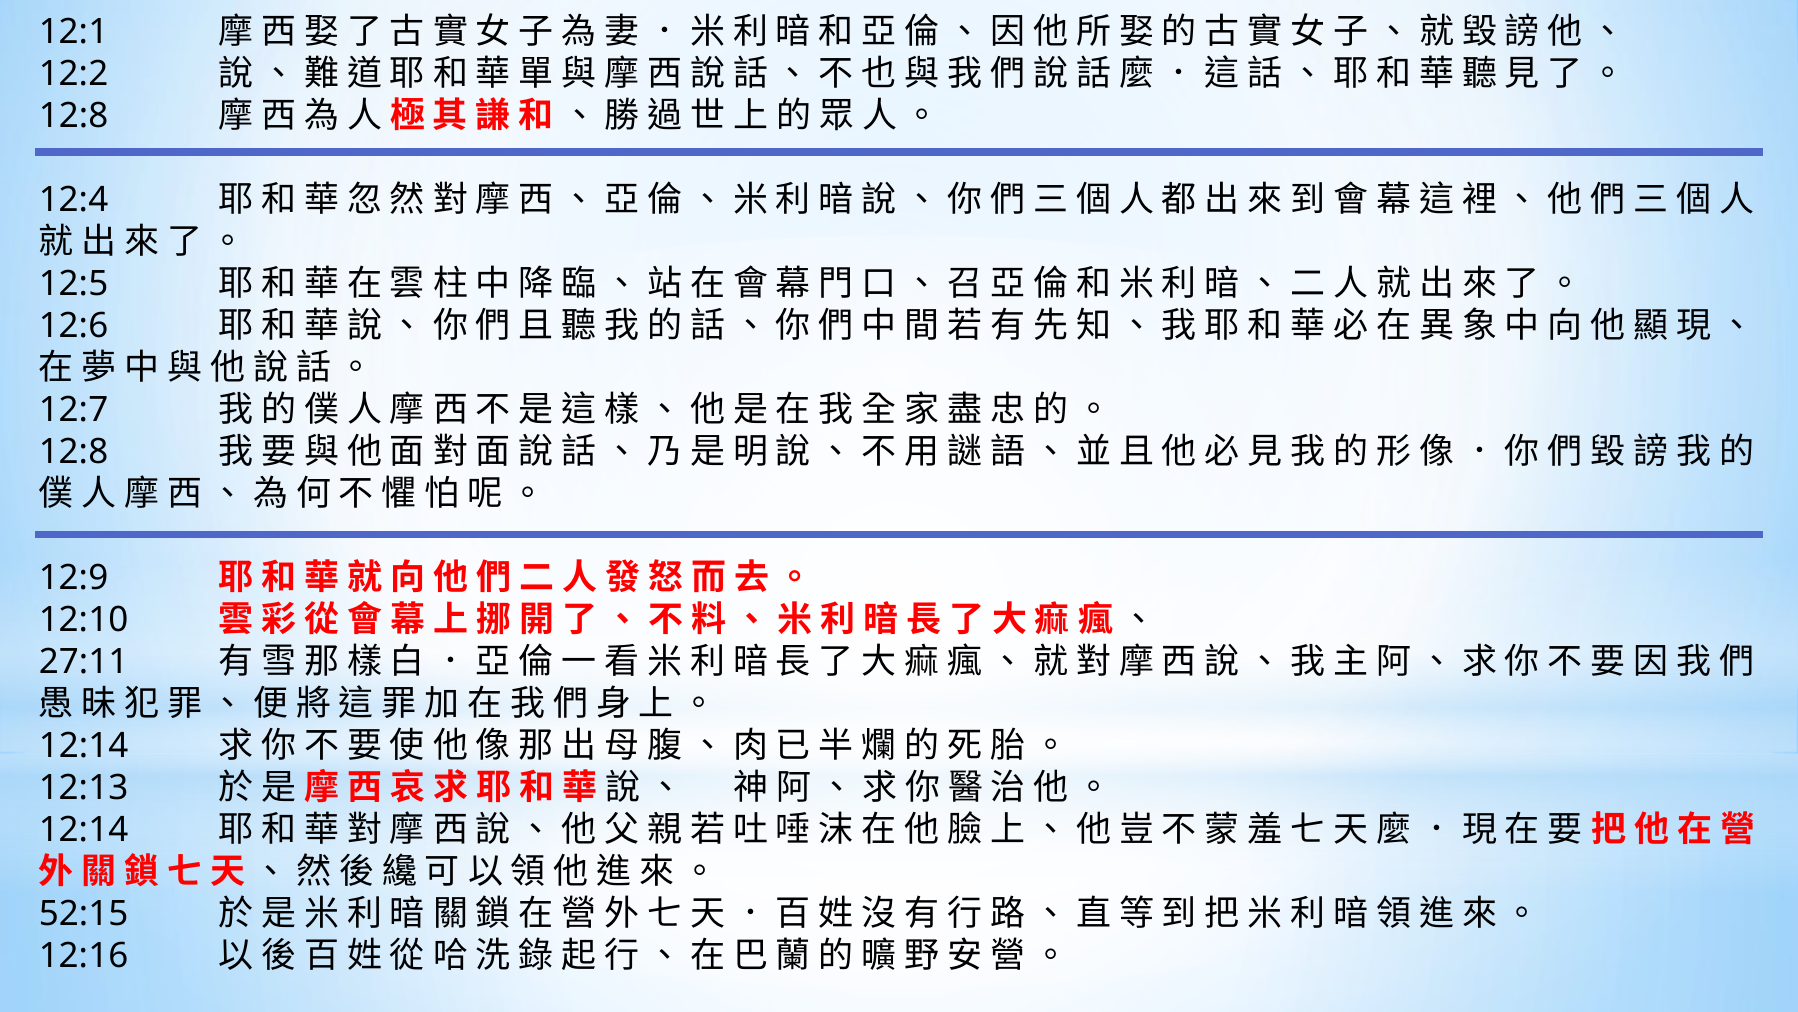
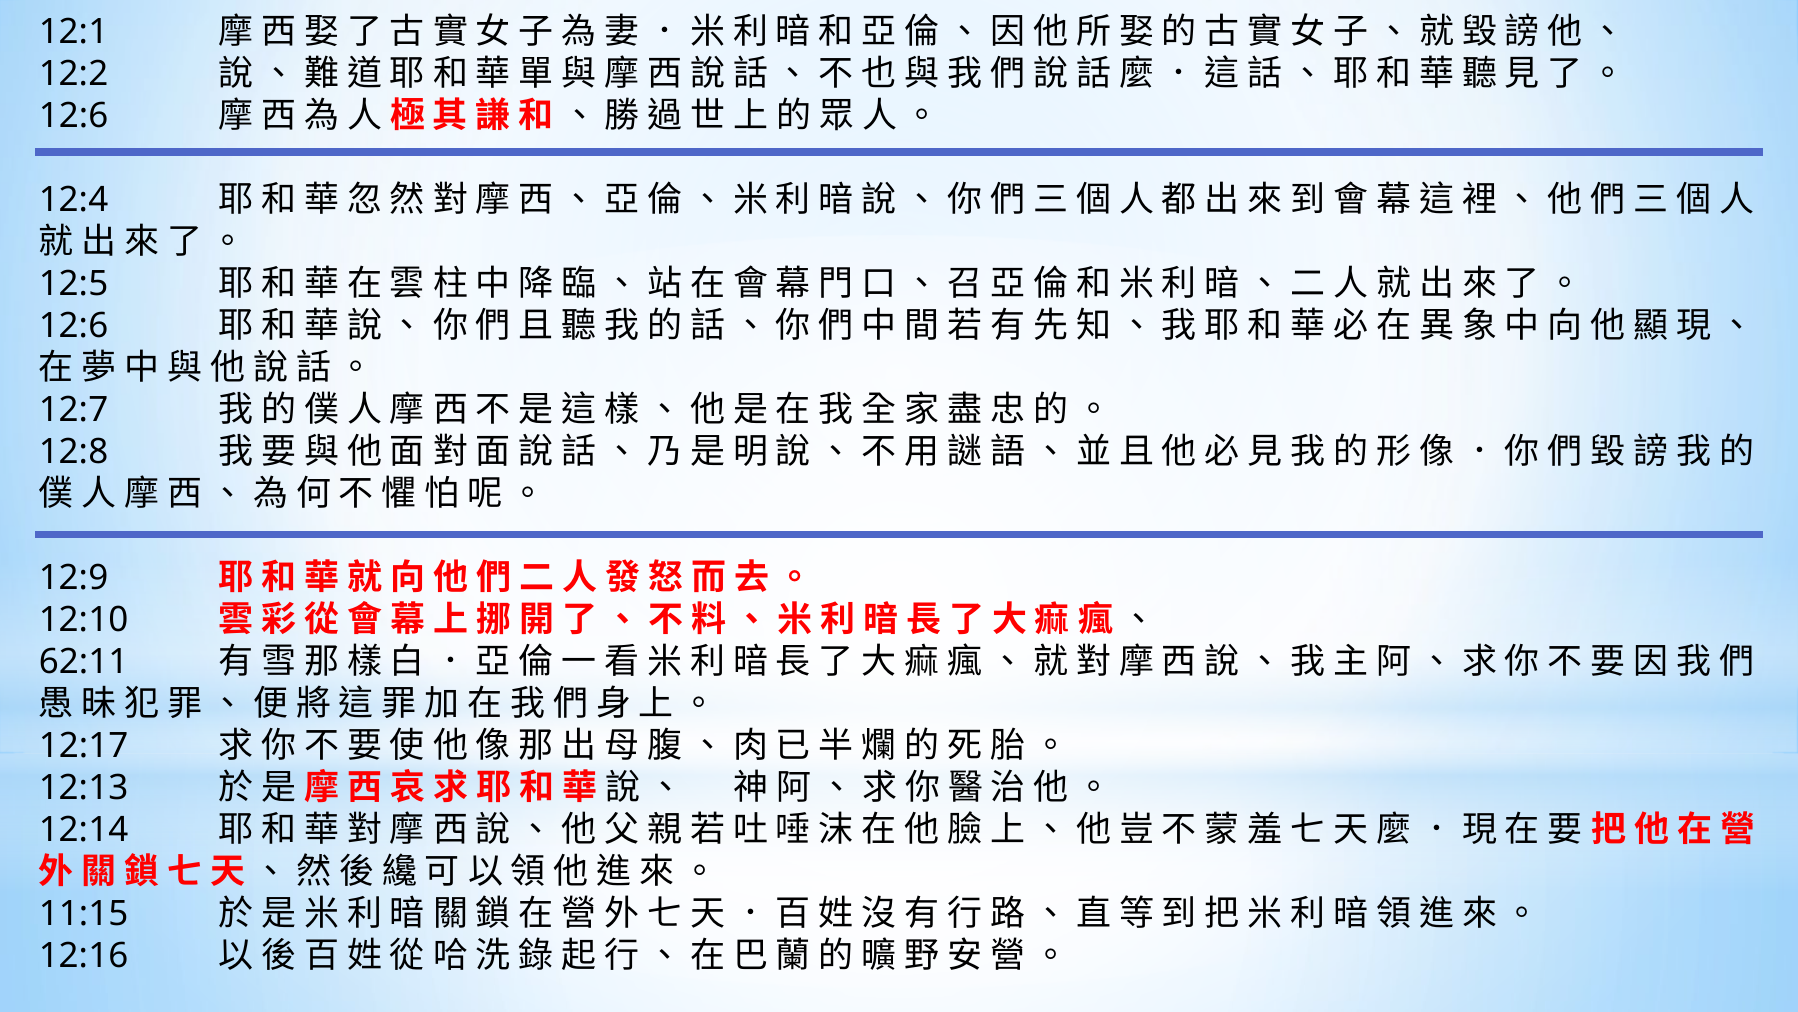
12:8: 12:8 -> 12:6 (74, 116)
27:11: 27:11 -> 62:11 (84, 662)
12:14: 12:14 -> 12:17 (84, 746)
52:15: 52:15 -> 11:15 (84, 914)
